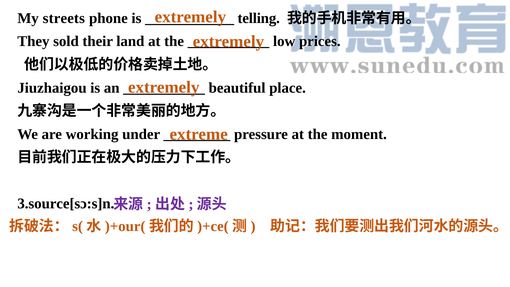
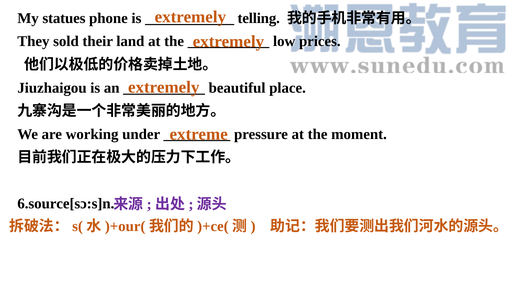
streets: streets -> statues (64, 18)
3.source[sɔ:s]n: 3.source[sɔ:s]n -> 6.source[sɔ:s]n (66, 204)
